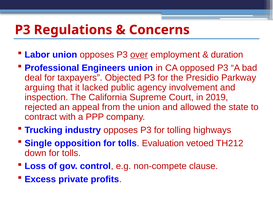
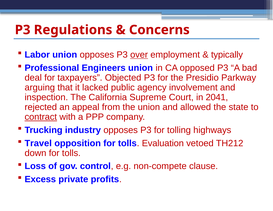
duration: duration -> typically (227, 55)
2019: 2019 -> 2041 (217, 97)
contract underline: none -> present (41, 117)
Single: Single -> Travel (38, 143)
